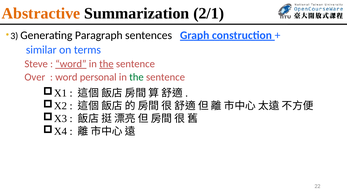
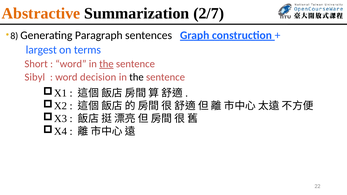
2/1: 2/1 -> 2/7 (209, 14)
3: 3 -> 8 (14, 36)
similar: similar -> largest (41, 50)
Steve: Steve -> Short (36, 64)
word underline: present -> none (71, 64)
Over: Over -> Sibyl (35, 77)
personal: personal -> decision (98, 77)
the colour: green -> black (136, 77)
